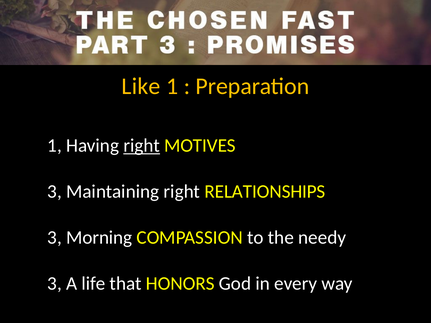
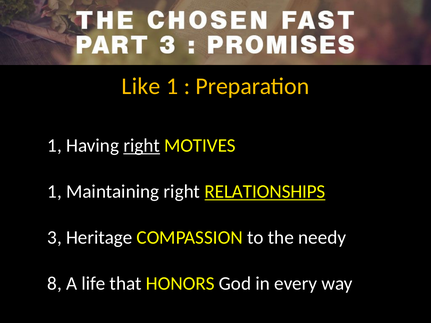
3: 3 -> 1 (55, 192)
RELATIONSHIPS underline: none -> present (265, 192)
Morning: Morning -> Heritage (99, 238)
3: 3 -> 8 (55, 284)
